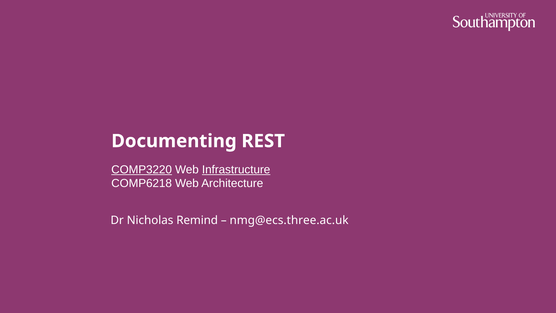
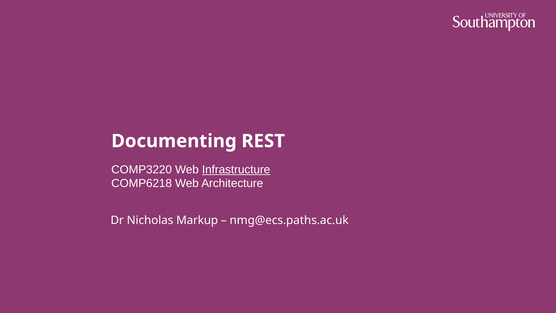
COMP3220 underline: present -> none (142, 169)
Remind: Remind -> Markup (197, 220)
nmg@ecs.three.ac.uk: nmg@ecs.three.ac.uk -> nmg@ecs.paths.ac.uk (289, 220)
